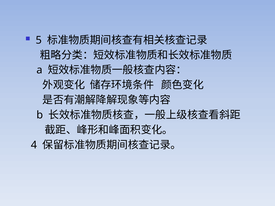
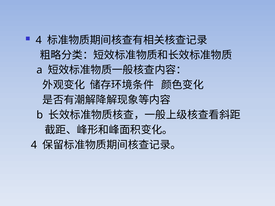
5: 5 -> 4 (39, 40)
